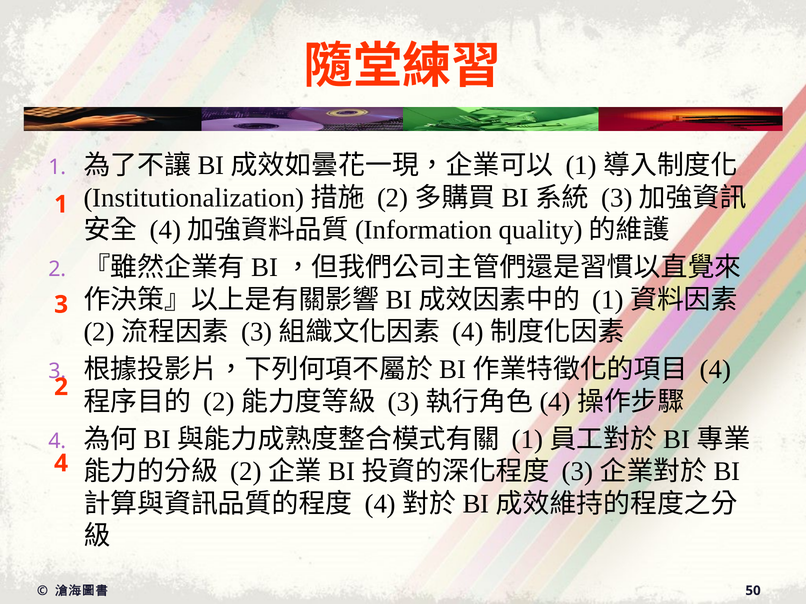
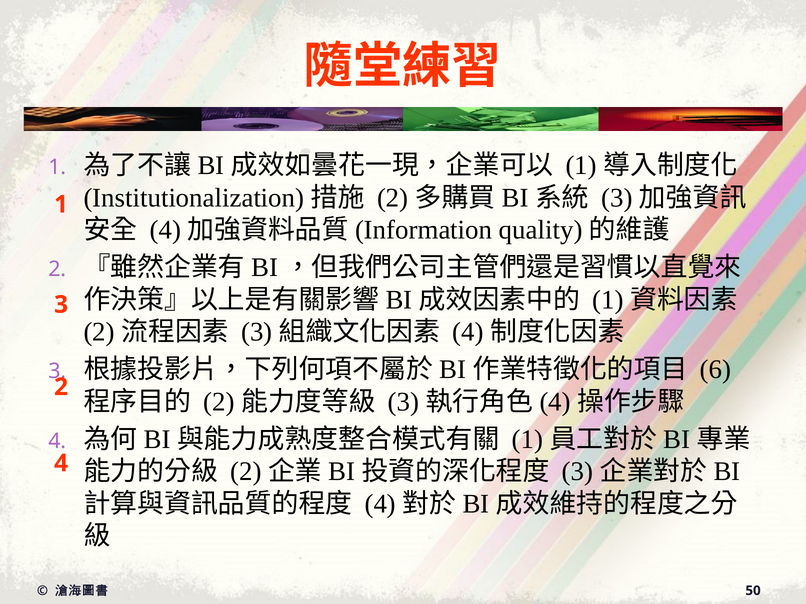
4: 4 -> 6 (716, 370)
